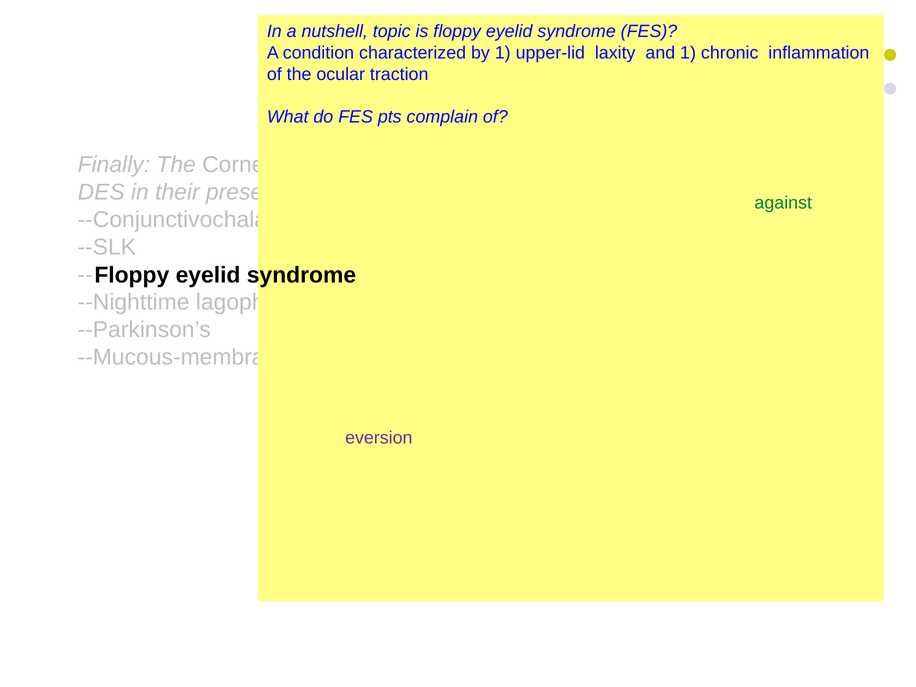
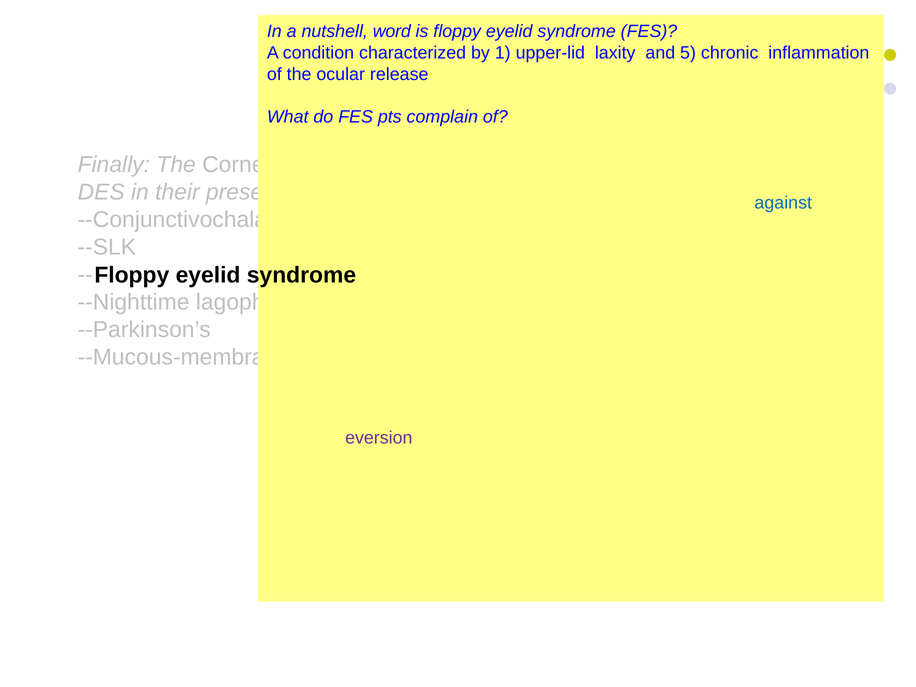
topic: topic -> word (392, 32)
and 1: 1 -> 5 (688, 53)
traction: traction -> release (399, 74)
against colour: green -> blue (783, 203)
